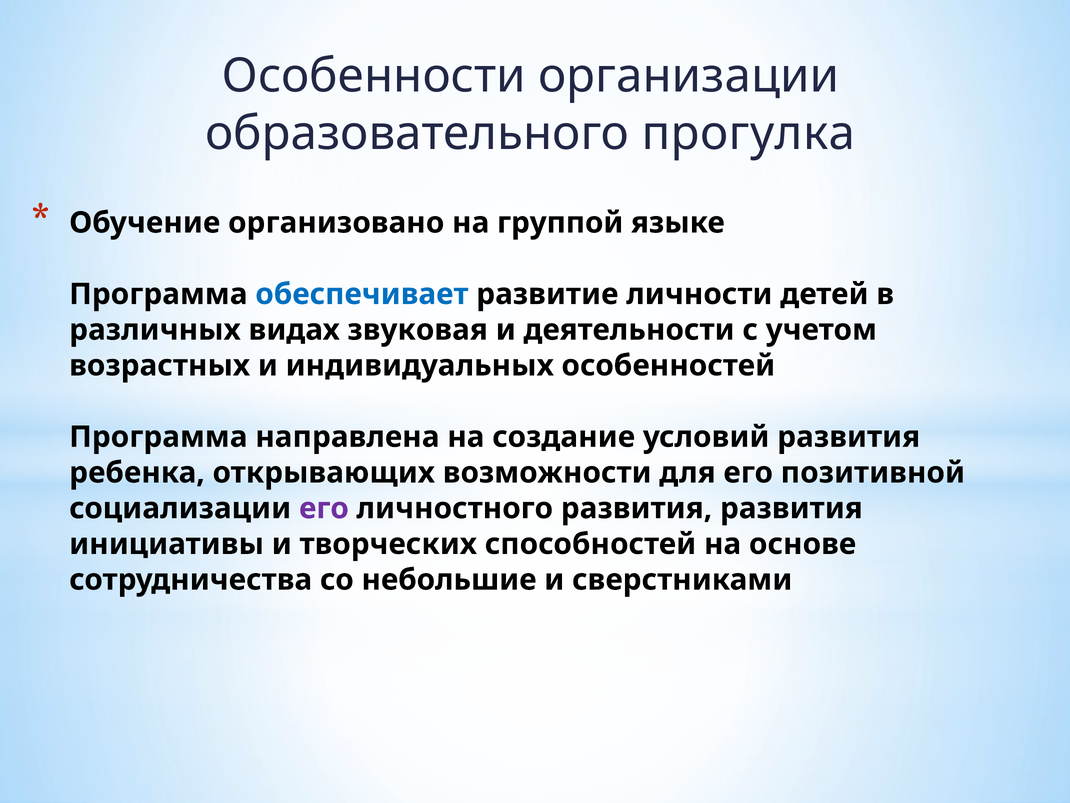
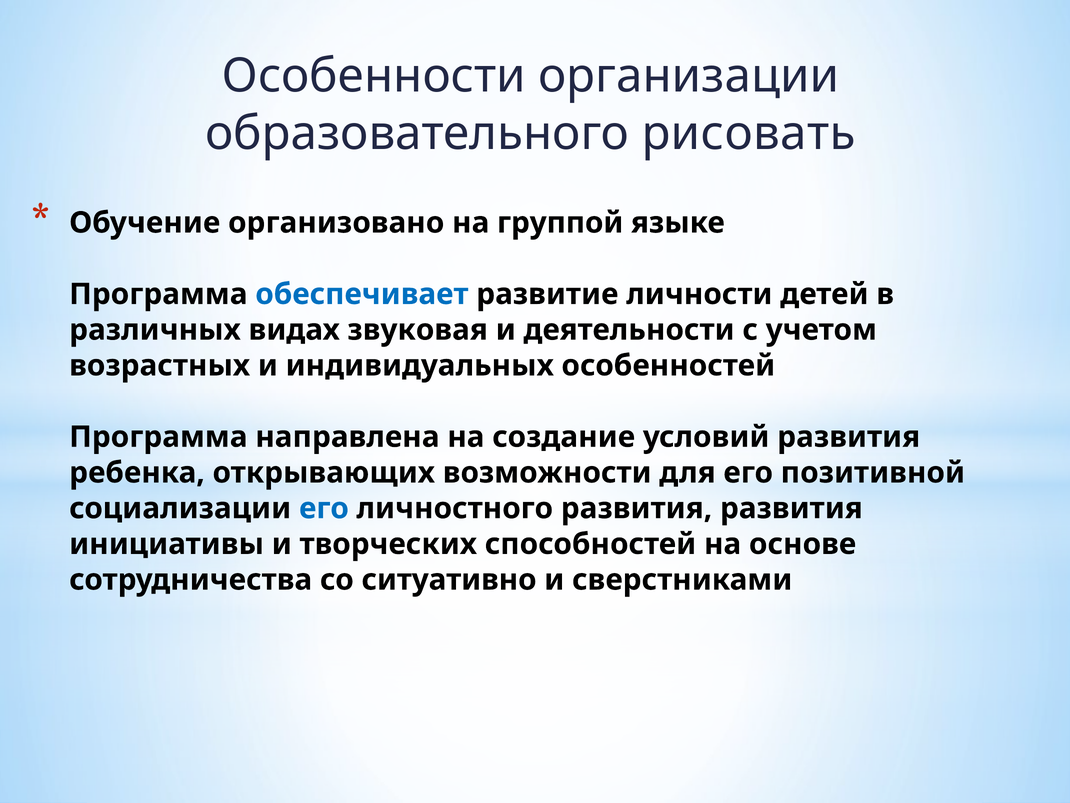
прогулка: прогулка -> рисовать (749, 133)
его colour: purple -> blue (324, 508)
небольшие: небольшие -> ситуативно (449, 579)
